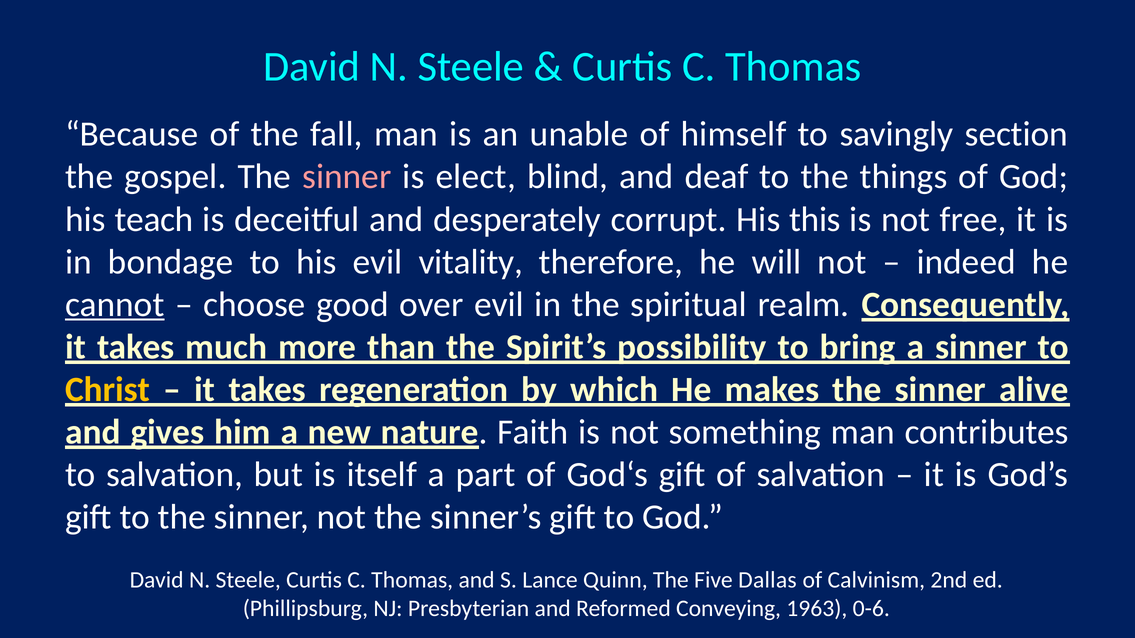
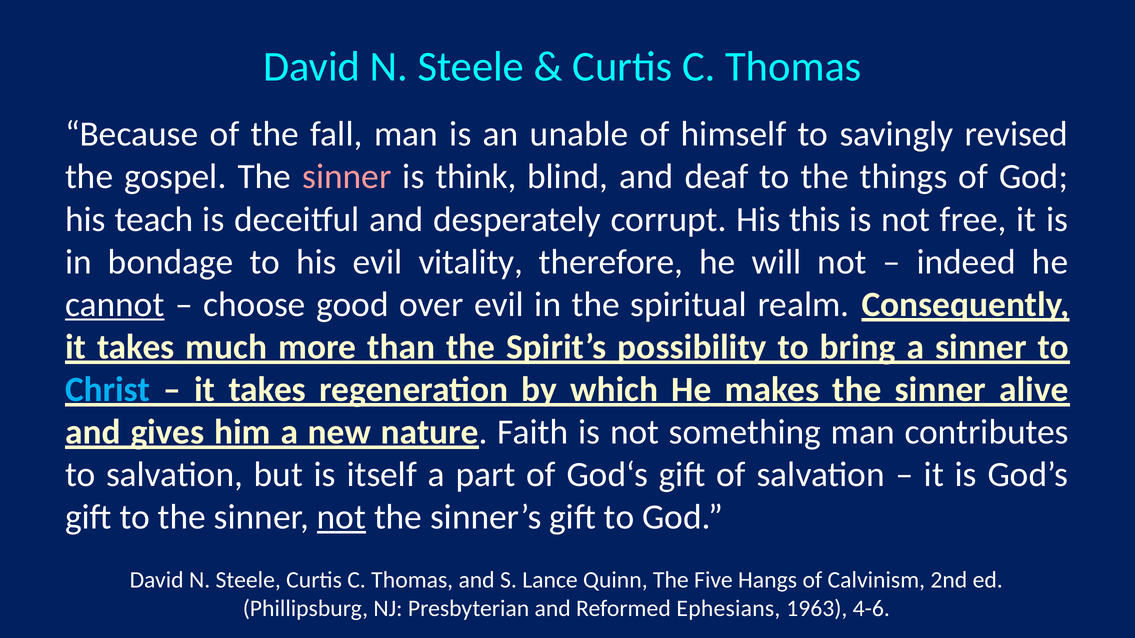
section: section -> revised (1016, 134)
elect: elect -> think (476, 177)
Christ colour: yellow -> light blue (108, 390)
not underline: none -> present (341, 517)
Dallas: Dallas -> Hangs (768, 580)
Conveying: Conveying -> Ephesians (728, 609)
0-6: 0-6 -> 4-6 (871, 609)
